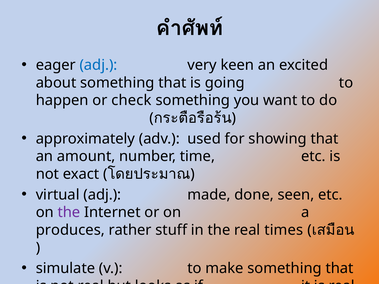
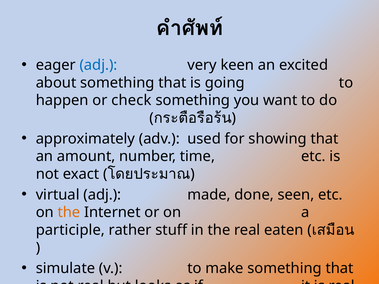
the colour: purple -> orange (69, 213)
produces: produces -> participle (70, 230)
times: times -> eaten (284, 230)
